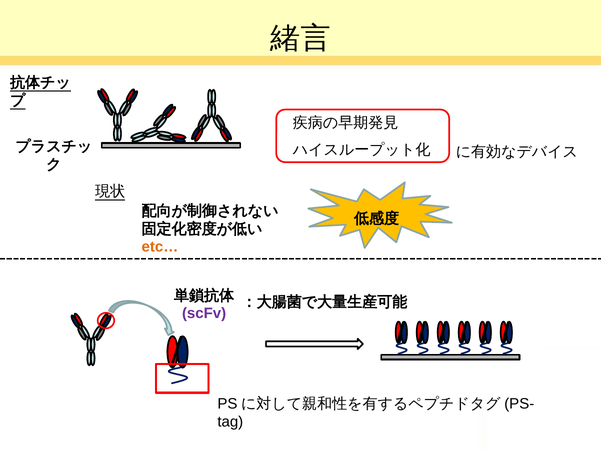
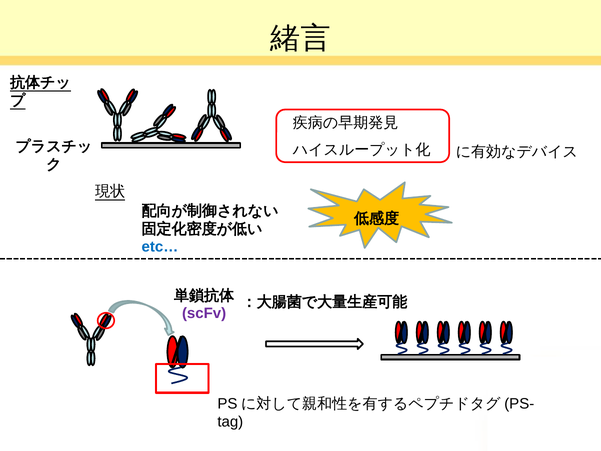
etc… colour: orange -> blue (160, 247)
